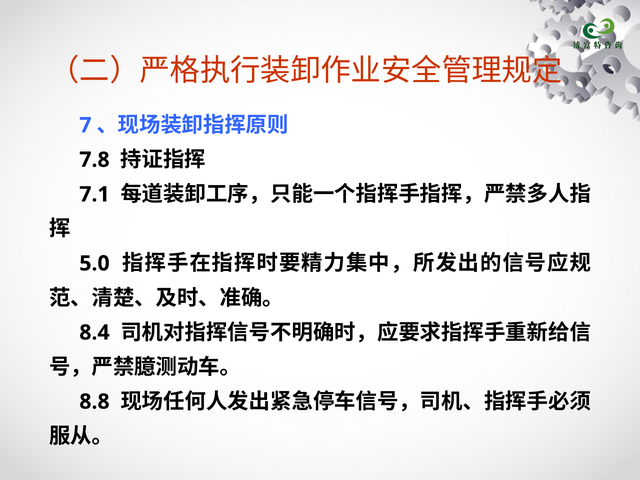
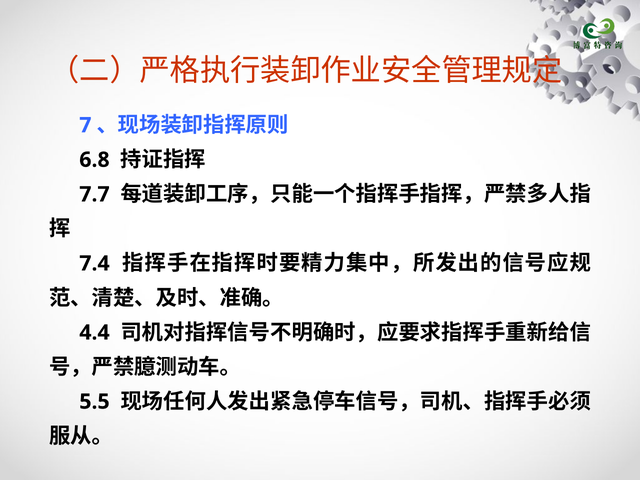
7.8: 7.8 -> 6.8 (94, 160)
7.1: 7.1 -> 7.7 (94, 194)
5.0: 5.0 -> 7.4 (94, 263)
8.4: 8.4 -> 4.4 (94, 333)
8.8: 8.8 -> 5.5 (94, 402)
